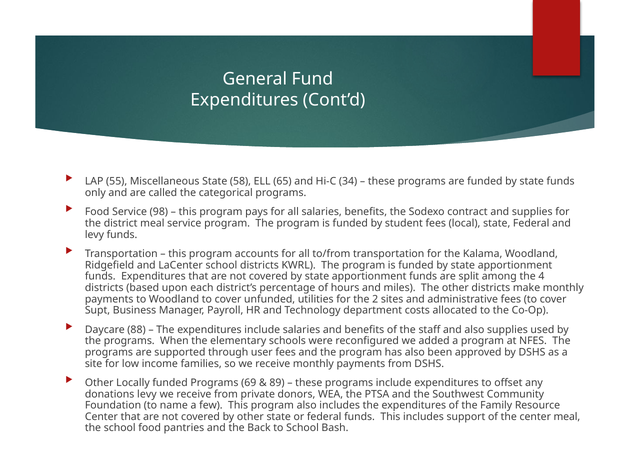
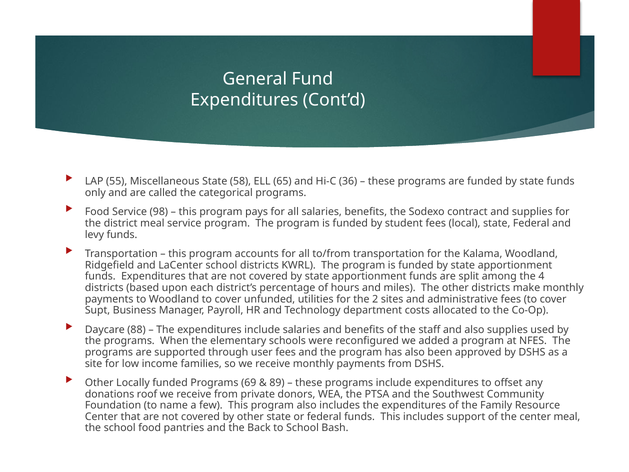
34: 34 -> 36 (348, 181)
donations levy: levy -> roof (147, 394)
